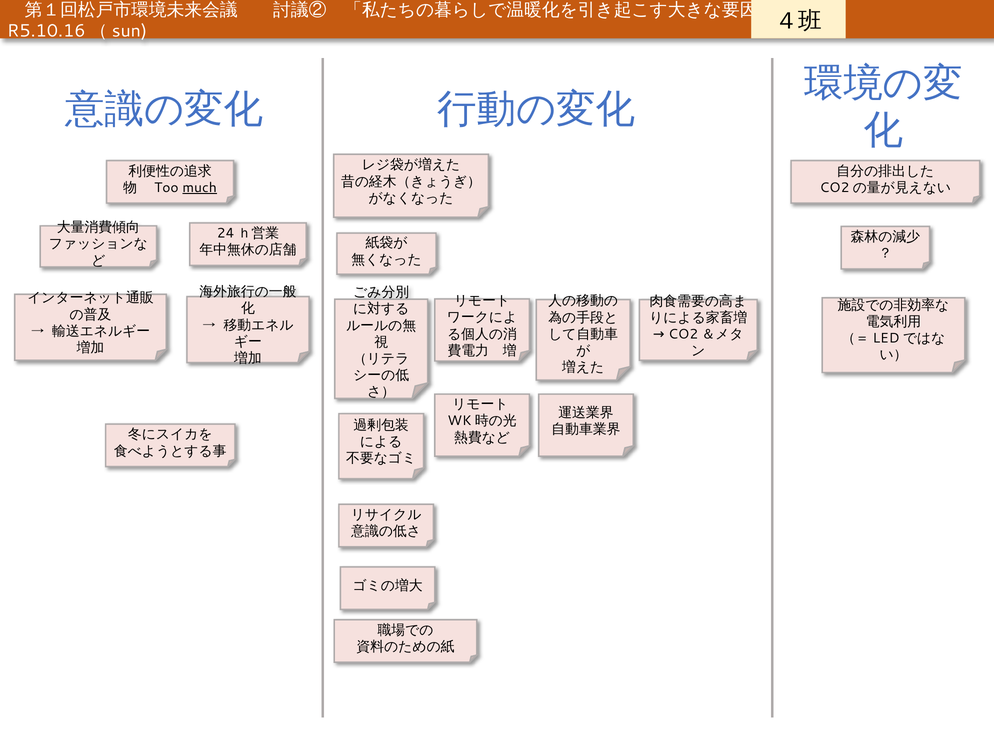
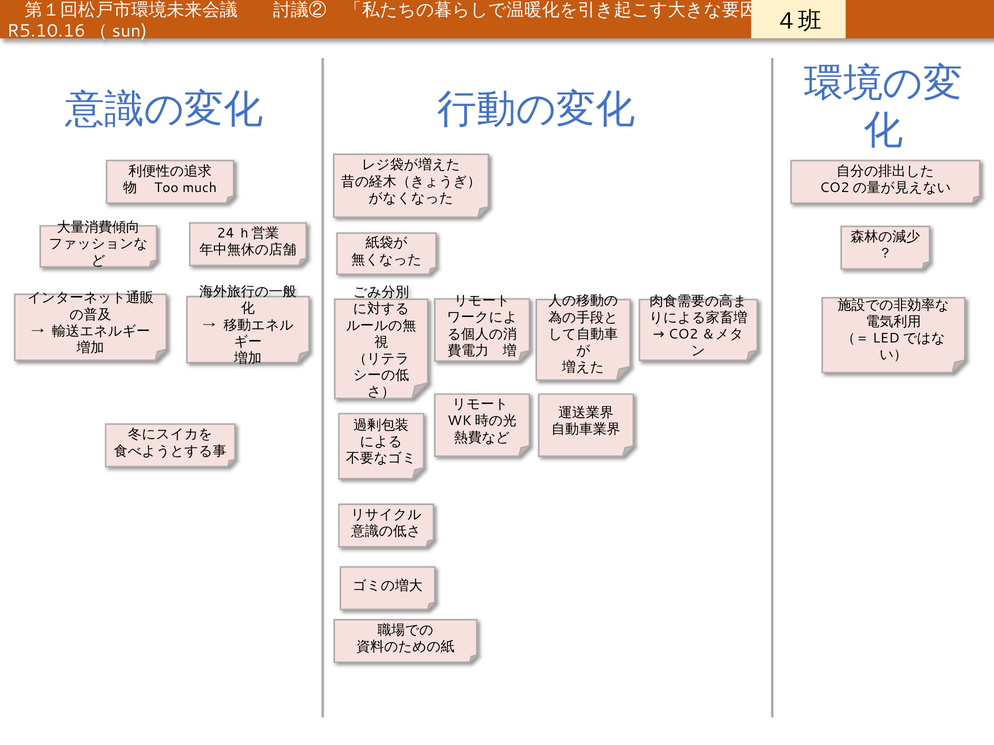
much underline: present -> none (200, 188)
